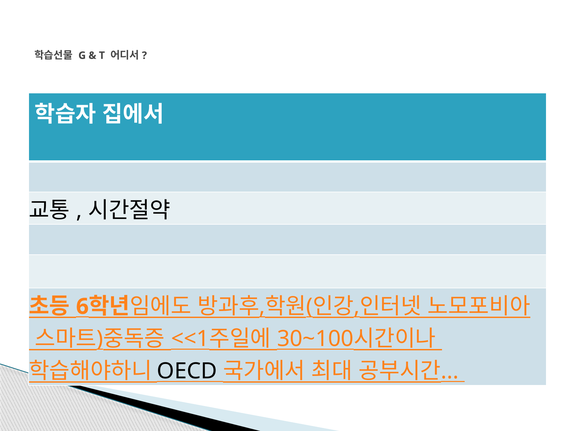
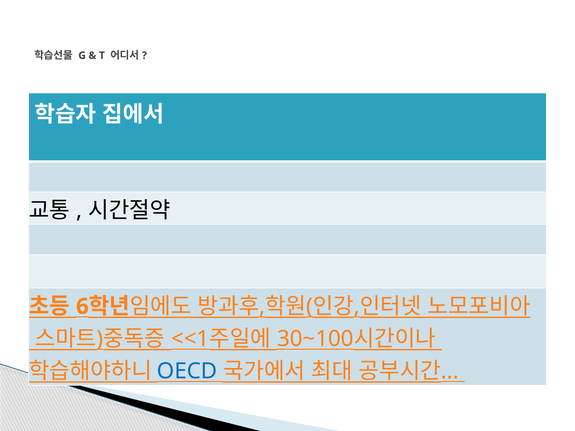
OECD colour: black -> blue (187, 371)
